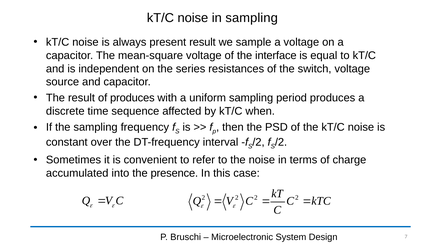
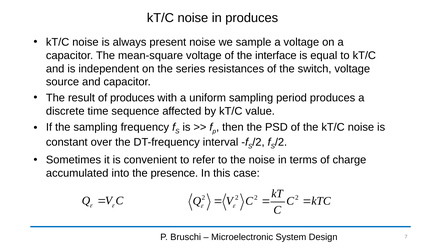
in sampling: sampling -> produces (252, 18)
present result: result -> noise (202, 42)
when: when -> value (260, 111)
